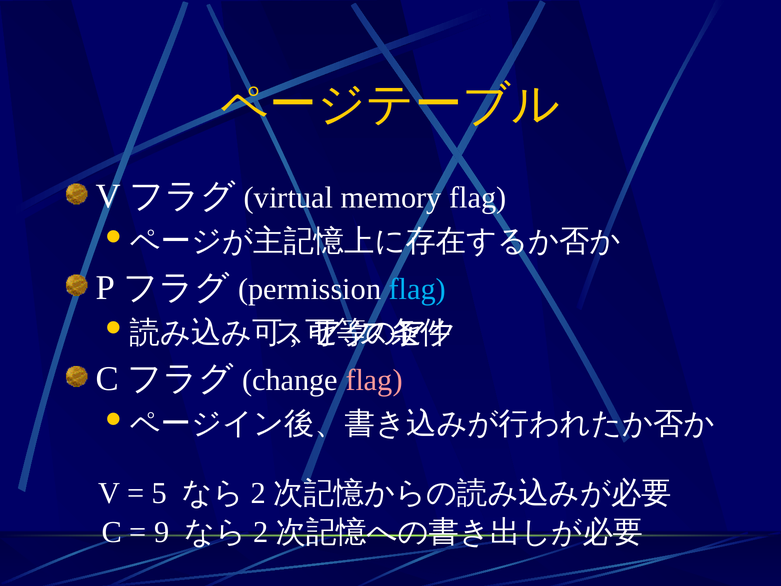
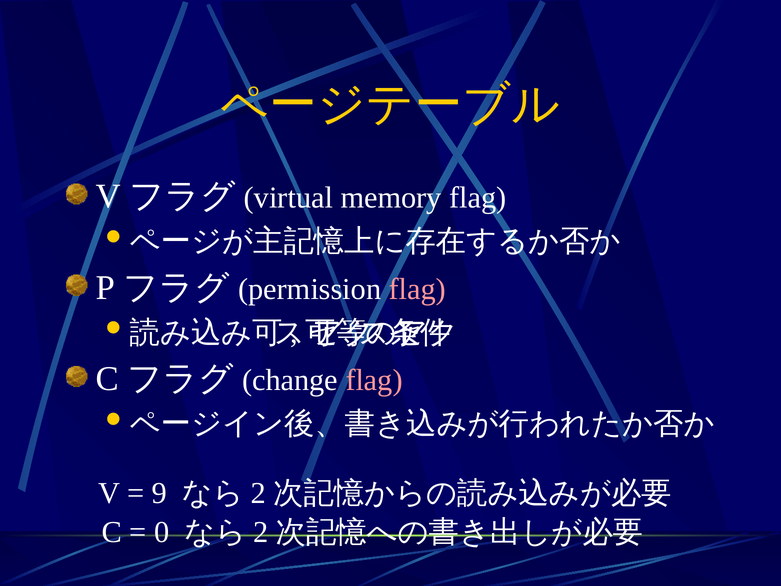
flag colour: light blue -> pink (417, 289)
5: 5 -> 9 (159, 493)
9: 9 -> 0 (162, 532)
